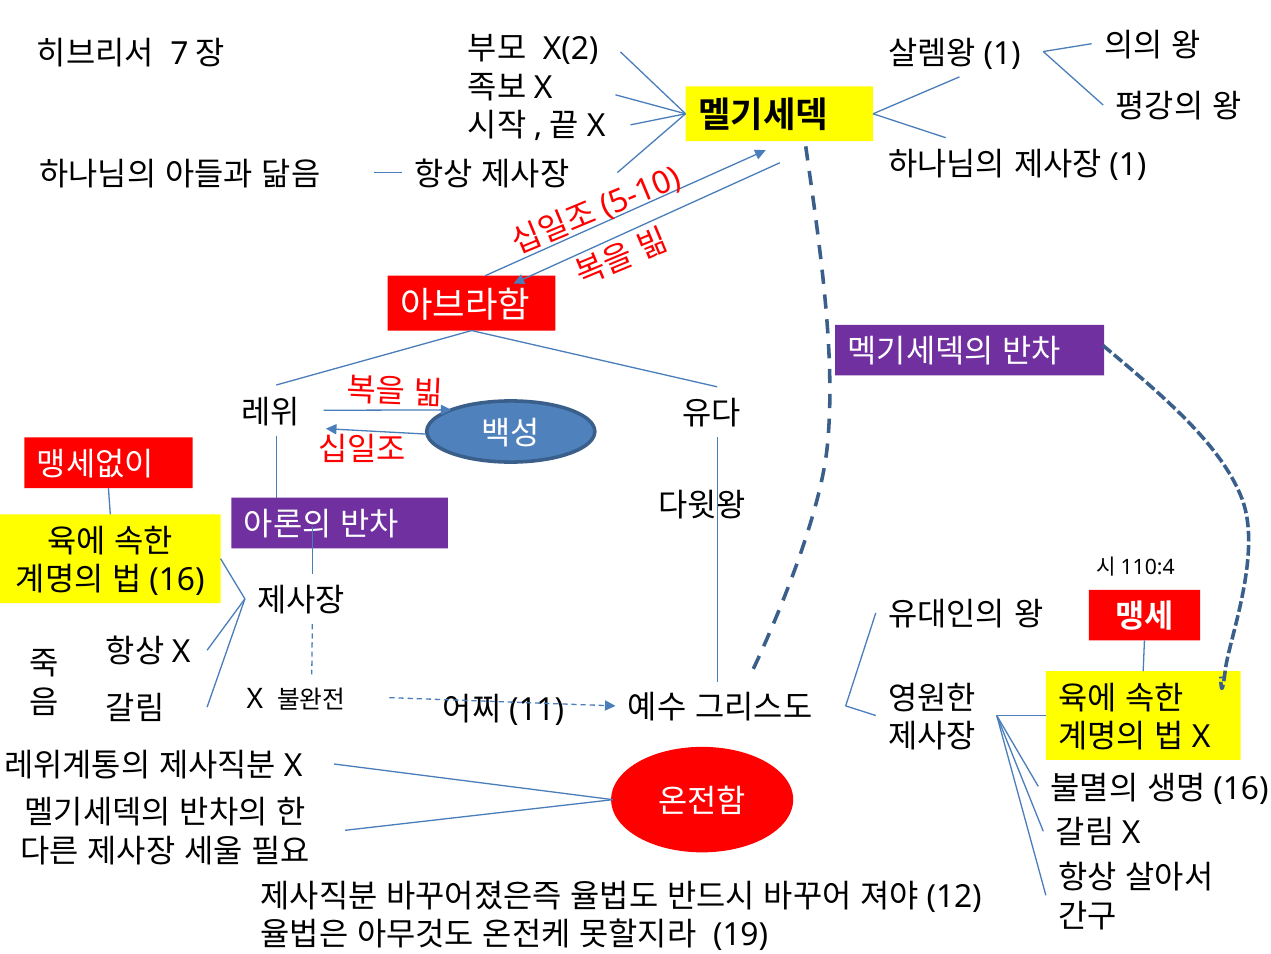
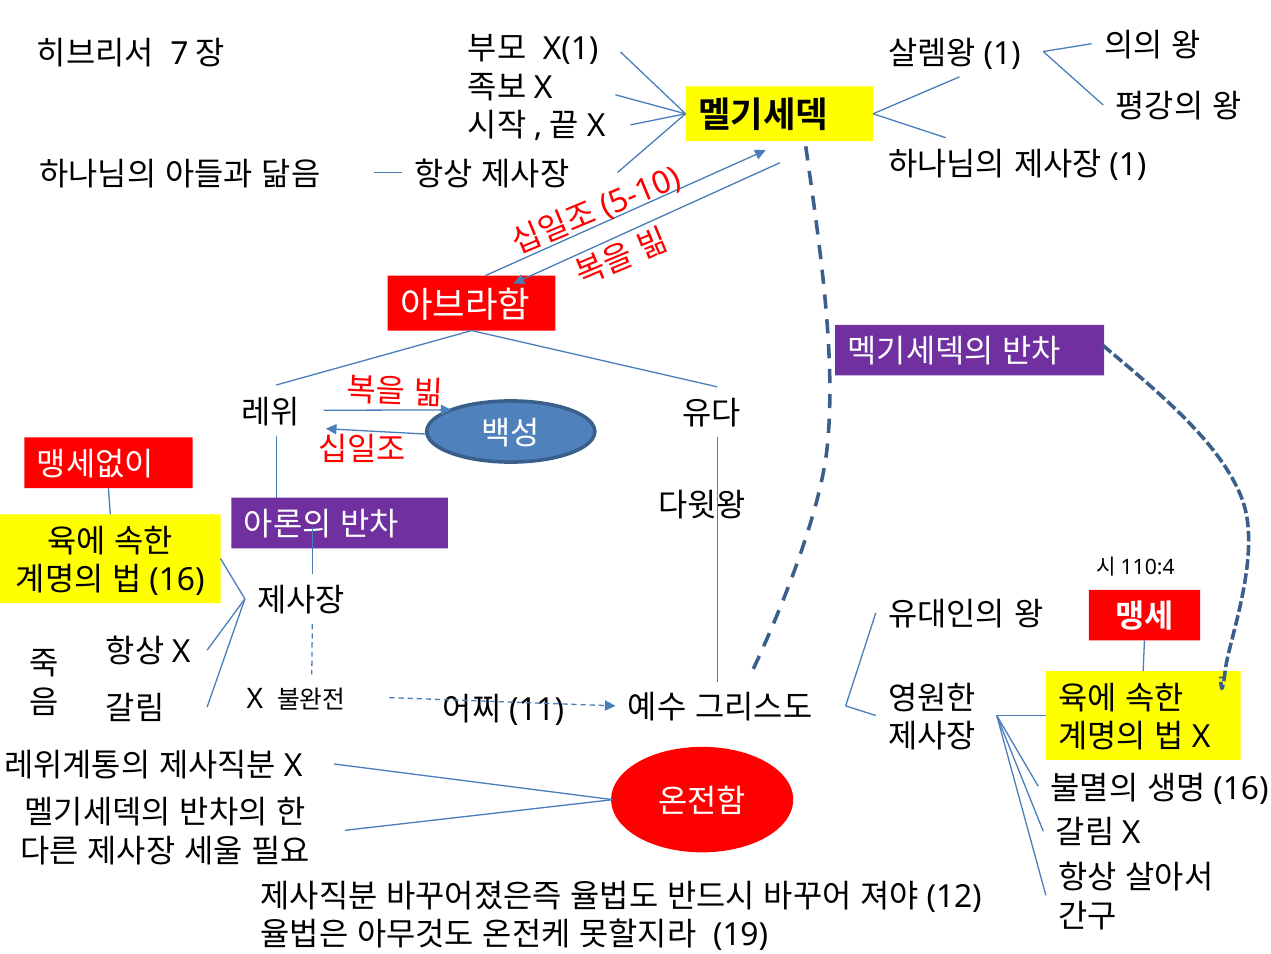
X(2: X(2 -> X(1 (571, 49)
